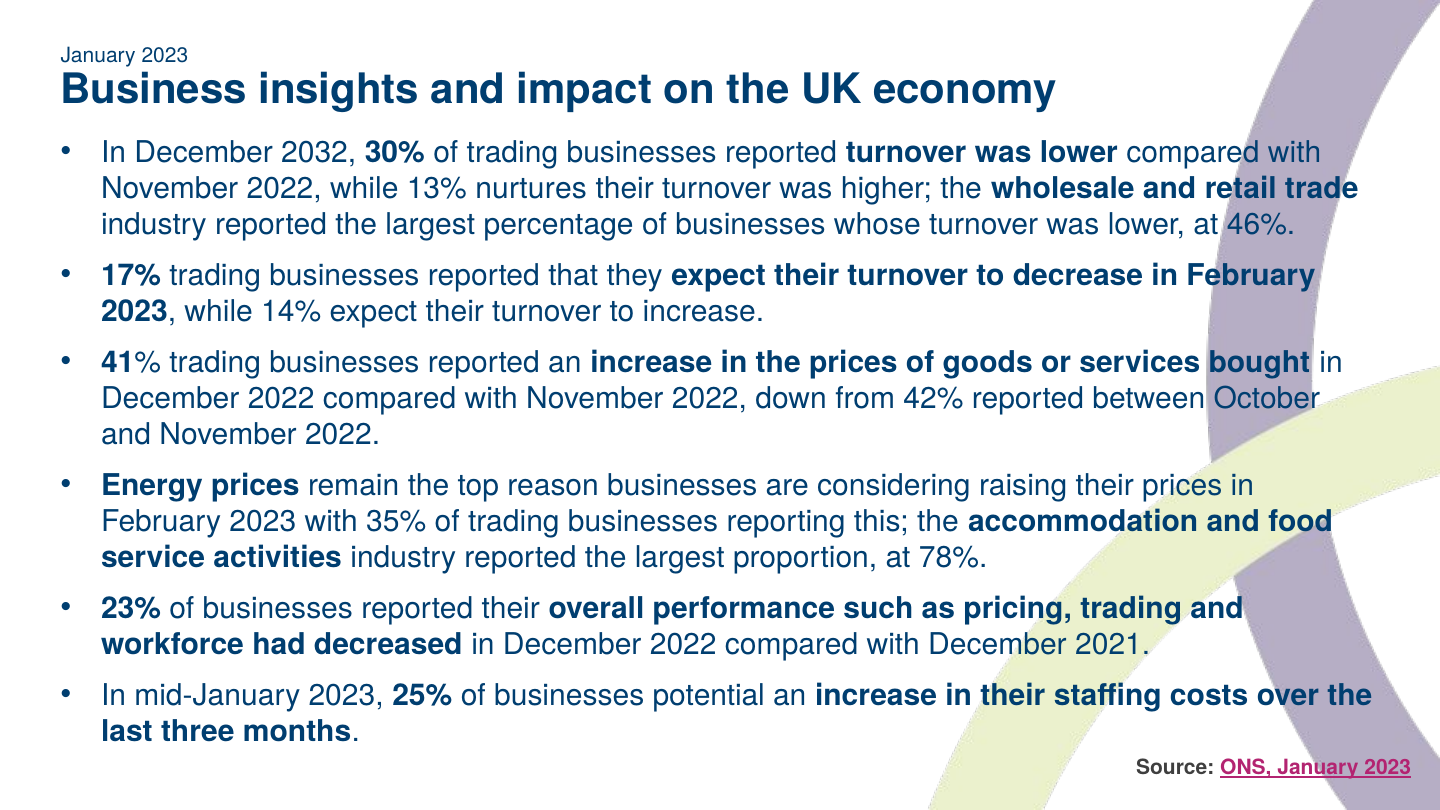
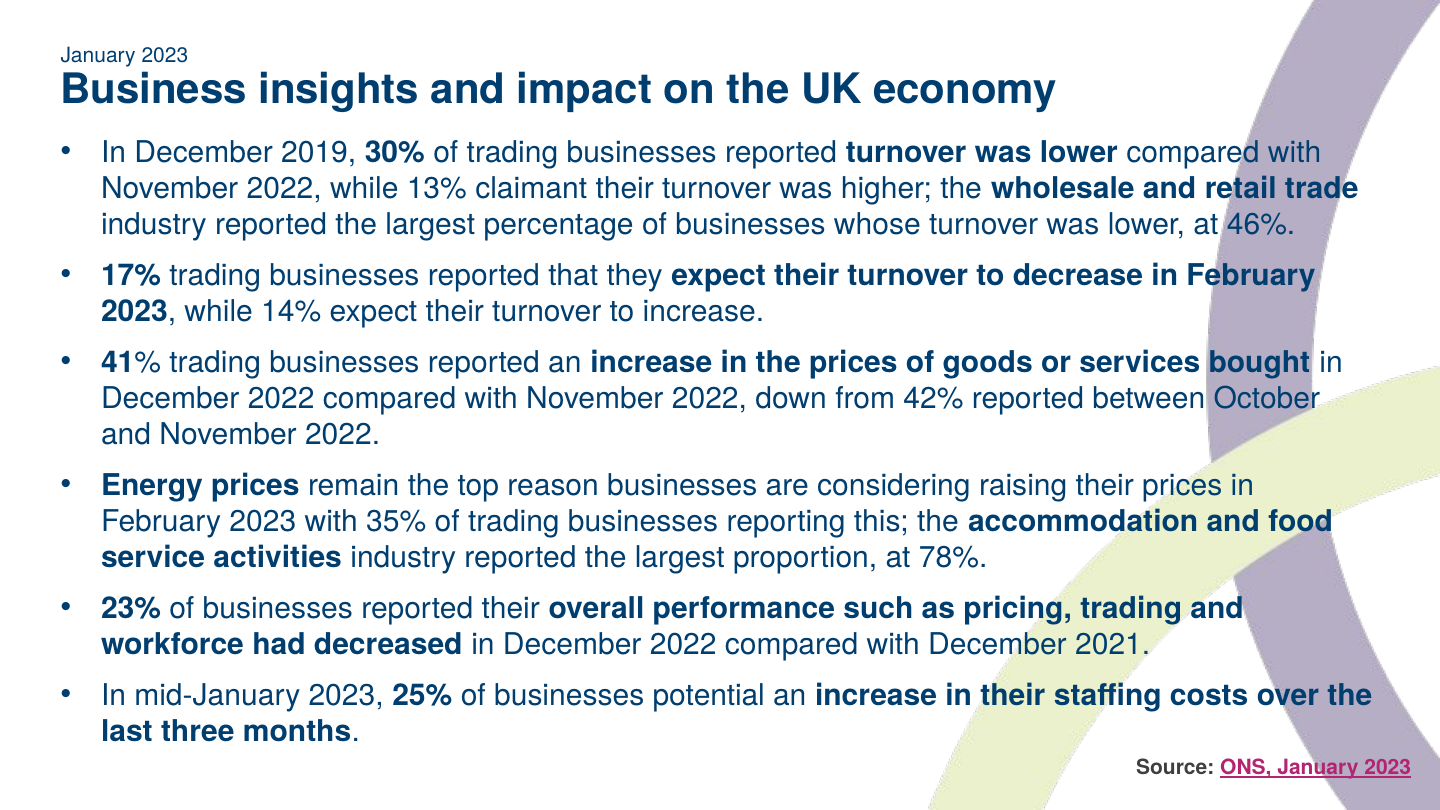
2032: 2032 -> 2019 (319, 152)
nurtures: nurtures -> claimant (531, 188)
